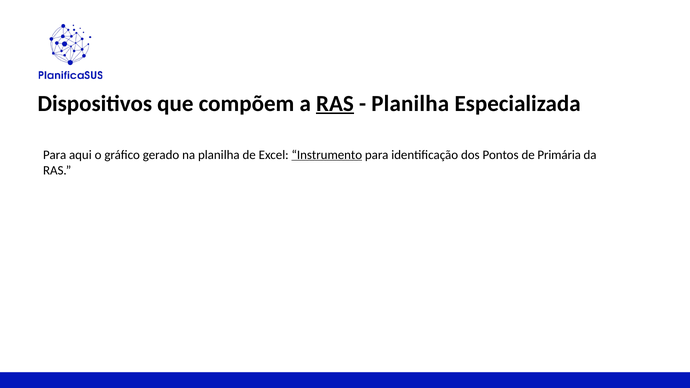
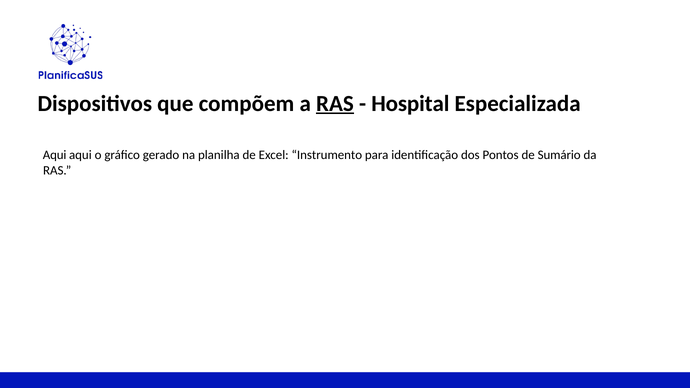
Planilha: Planilha -> Hospital (410, 104)
Para: Para -> Aqui (55, 155)
Instrumento underline: present -> none (327, 155)
Primária: Primária -> Sumário (559, 155)
